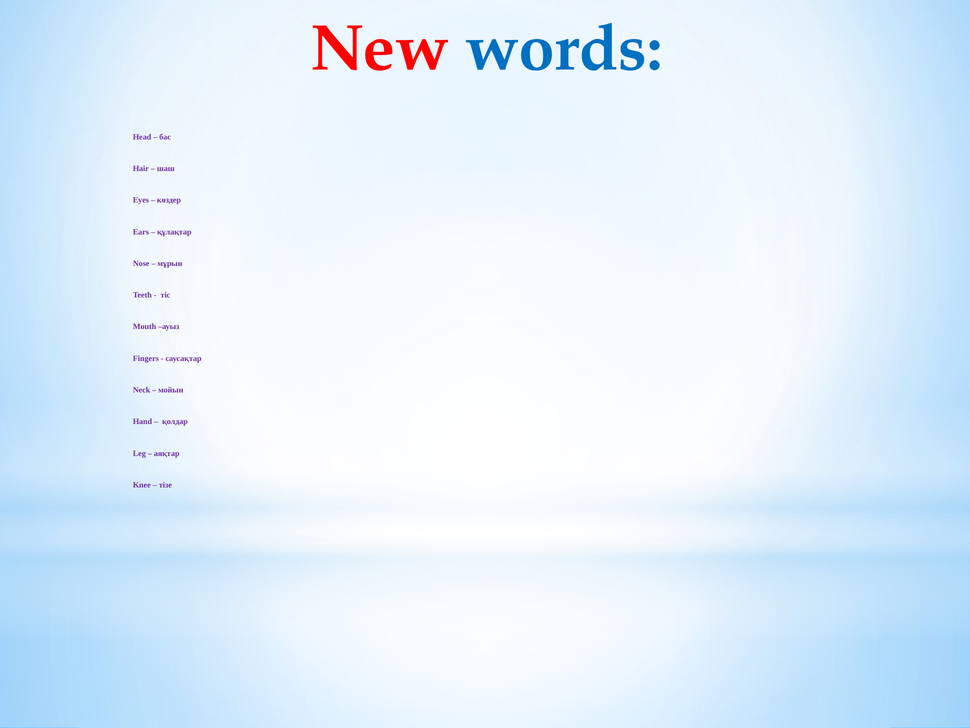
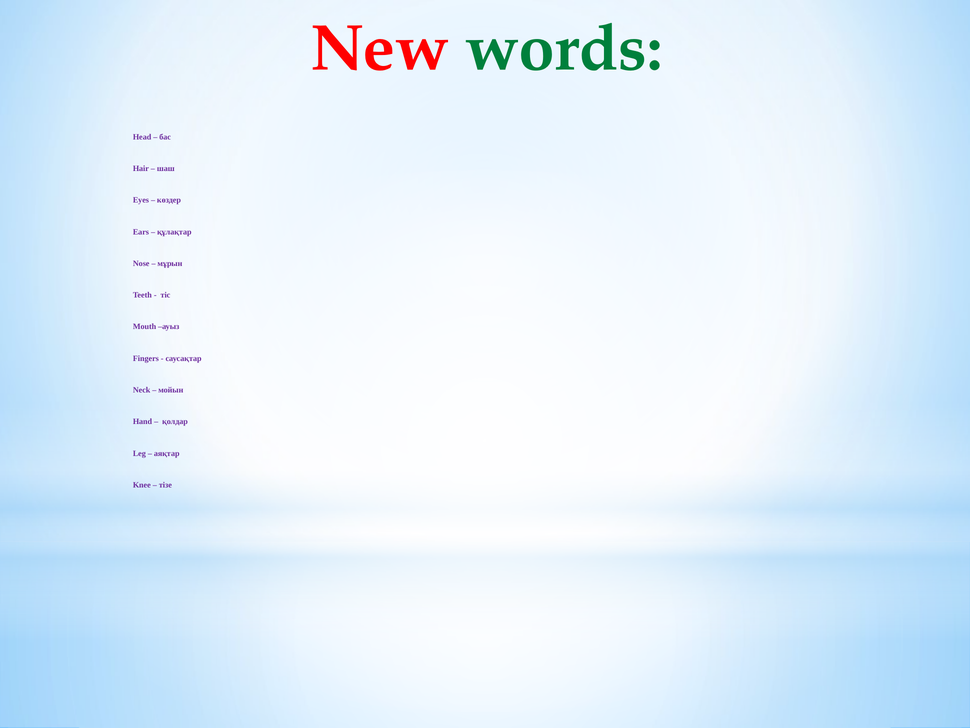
words colour: blue -> green (564, 48)
